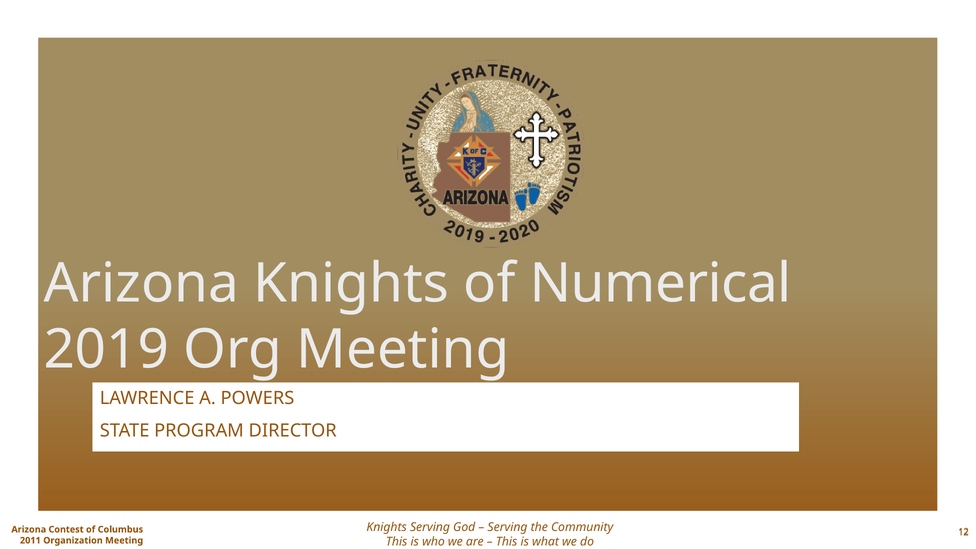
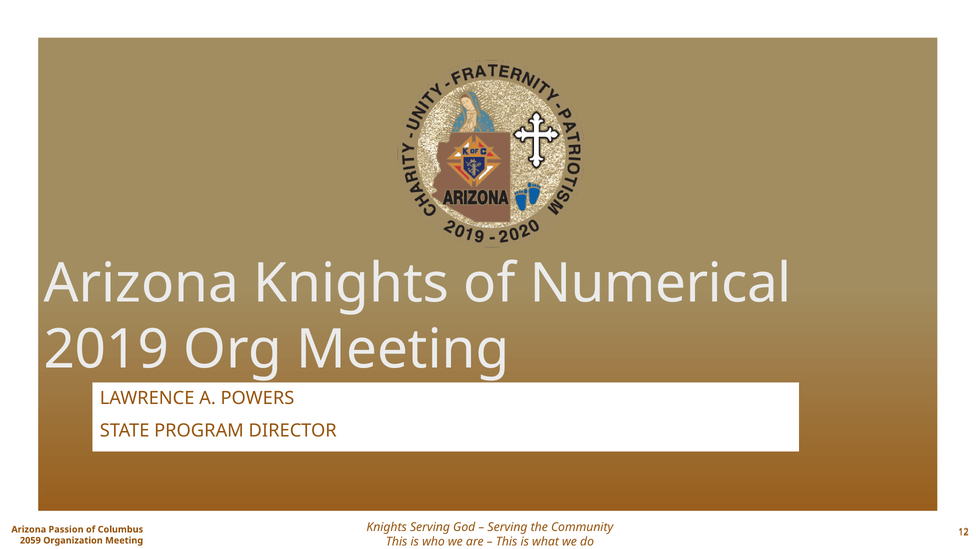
Contest: Contest -> Passion (66, 529)
2011: 2011 -> 2059 (30, 540)
